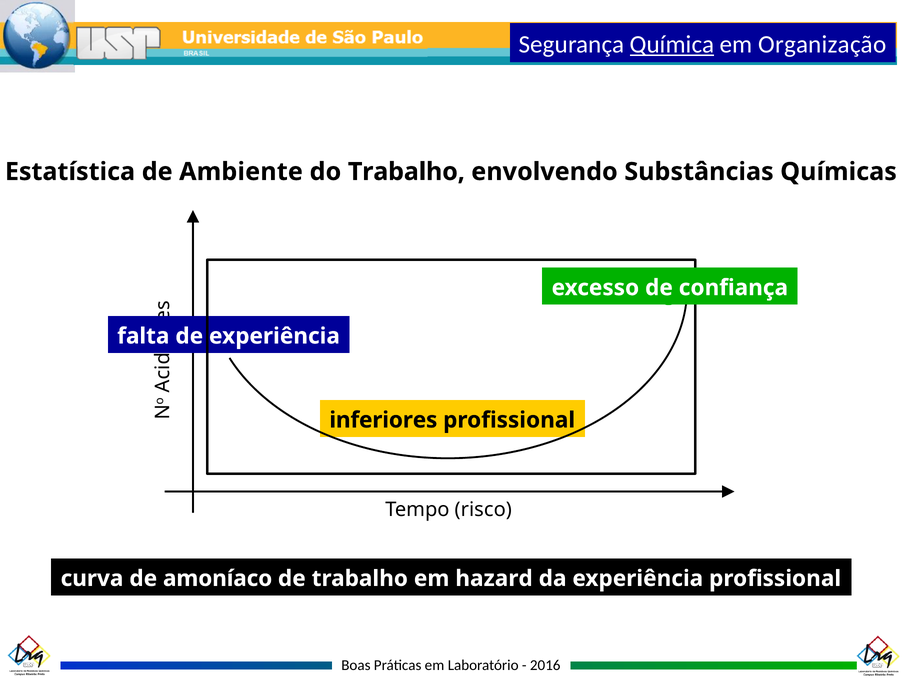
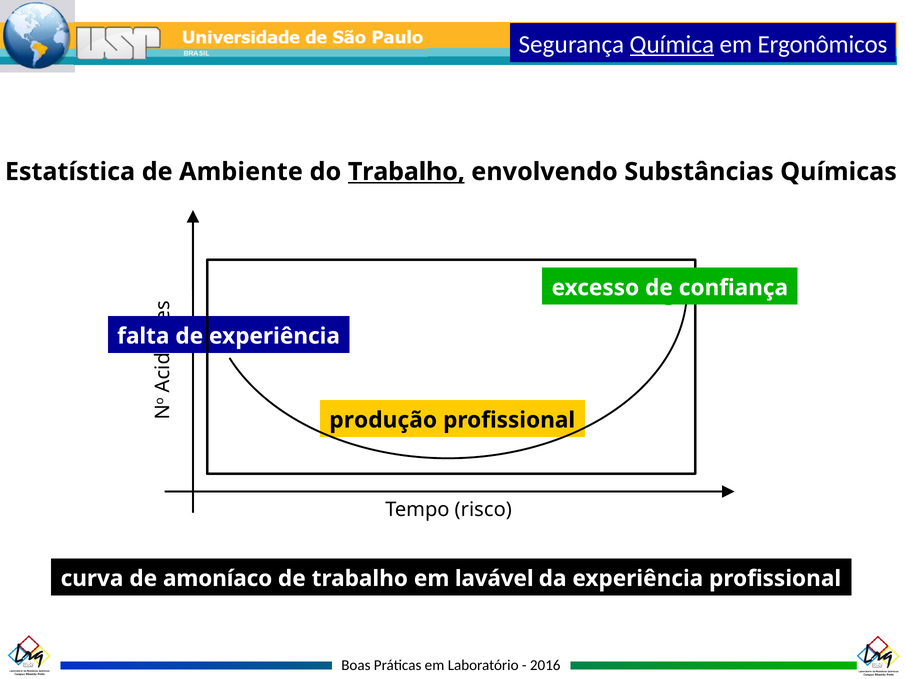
Organização: Organização -> Ergonômicos (823, 44)
Trabalho underline: none -> present (406, 172)
inferiores: inferiores -> produção (383, 420)
hazard: hazard -> lavável (494, 578)
